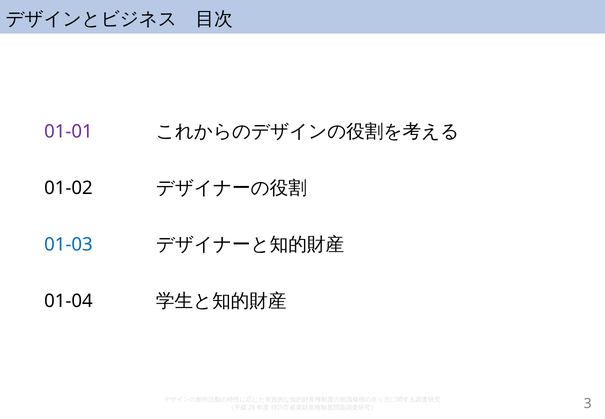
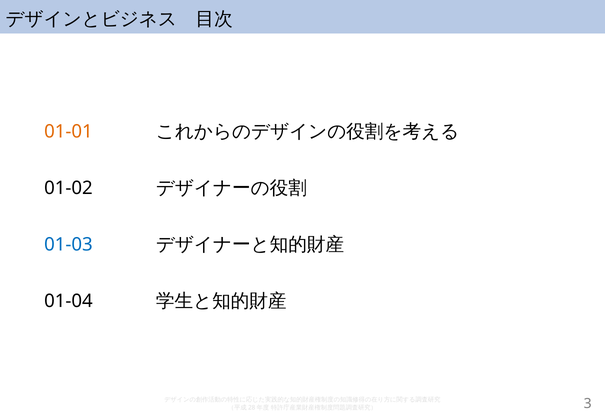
01-01 colour: purple -> orange (68, 131)
